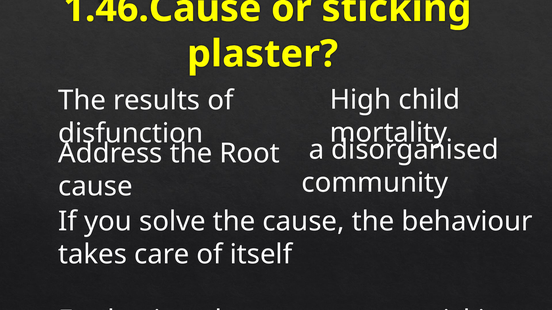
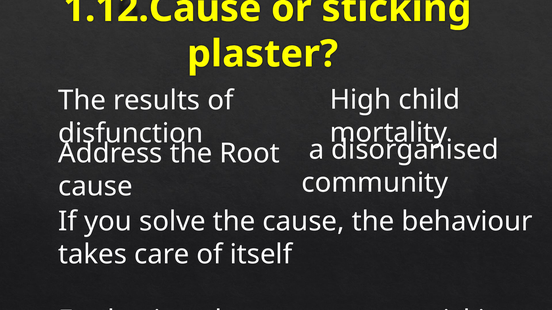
1.46.Cause: 1.46.Cause -> 1.12.Cause (162, 9)
